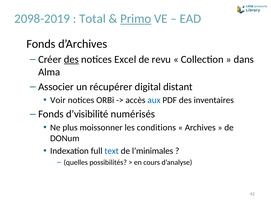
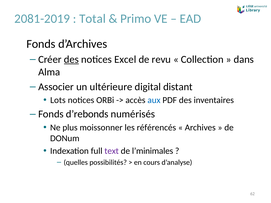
2098-2019: 2098-2019 -> 2081-2019 (42, 19)
Primo underline: present -> none (136, 19)
récupérer: récupérer -> ultérieure (111, 87)
Voir: Voir -> Lots (58, 100)
d’visibilité: d’visibilité -> d’rebonds (87, 114)
conditions: conditions -> référencés (156, 128)
text colour: blue -> purple (112, 151)
